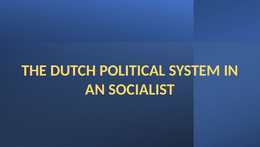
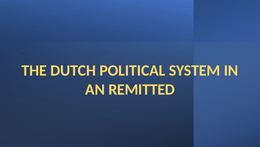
SOCIALIST: SOCIALIST -> REMITTED (142, 89)
